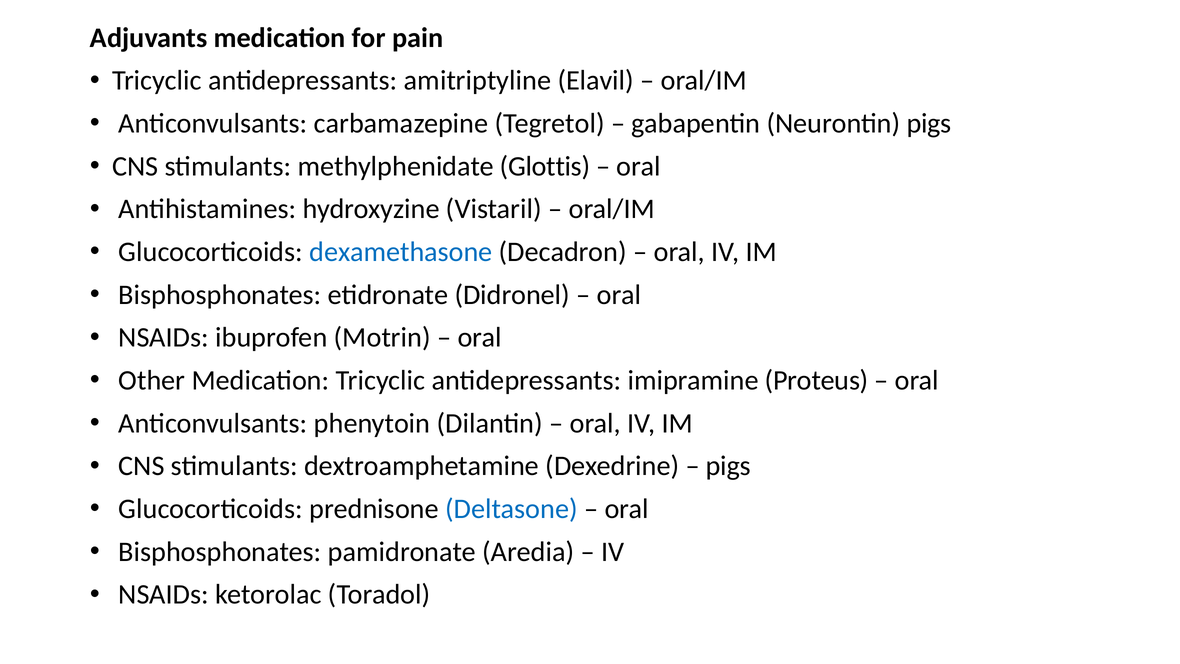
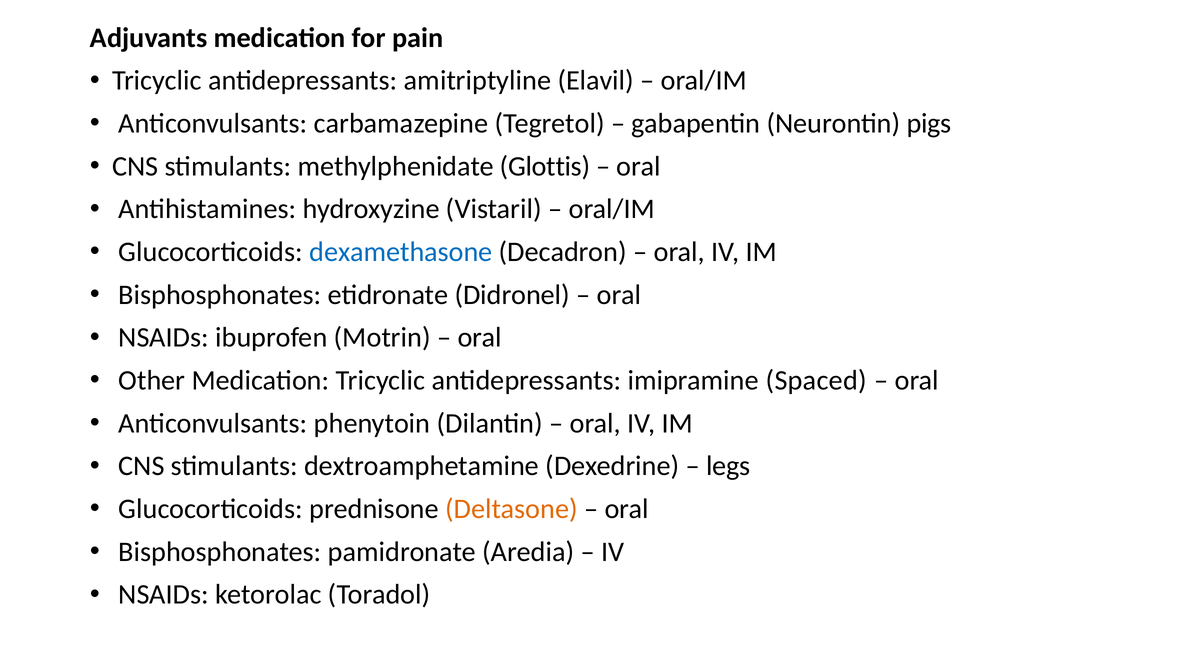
Proteus: Proteus -> Spaced (816, 380)
pigs: pigs -> legs (728, 466)
Deltasone colour: blue -> orange (511, 509)
